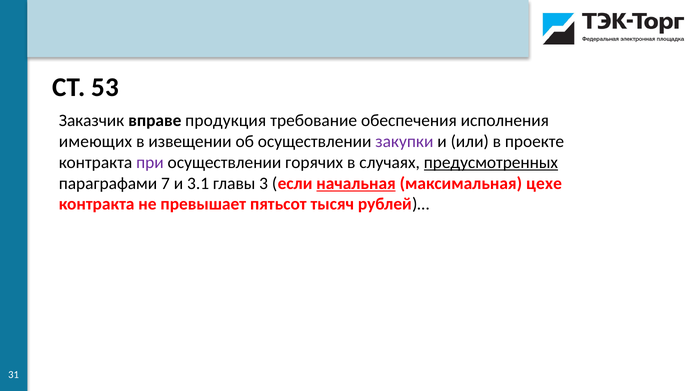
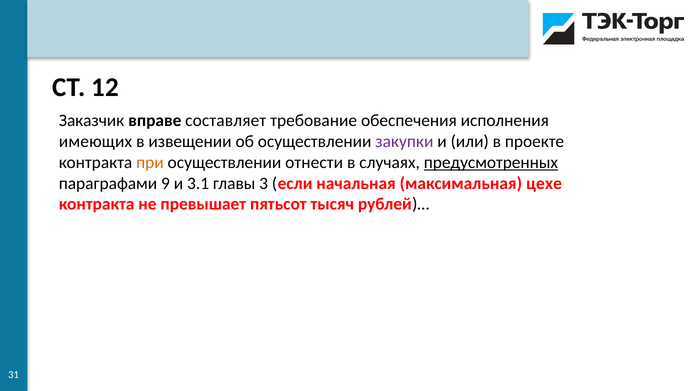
53: 53 -> 12 (105, 87)
продукция: продукция -> составляет (226, 121)
при colour: purple -> orange (150, 162)
горячих: горячих -> отнести (314, 162)
7: 7 -> 9 (165, 183)
начальная underline: present -> none (356, 183)
